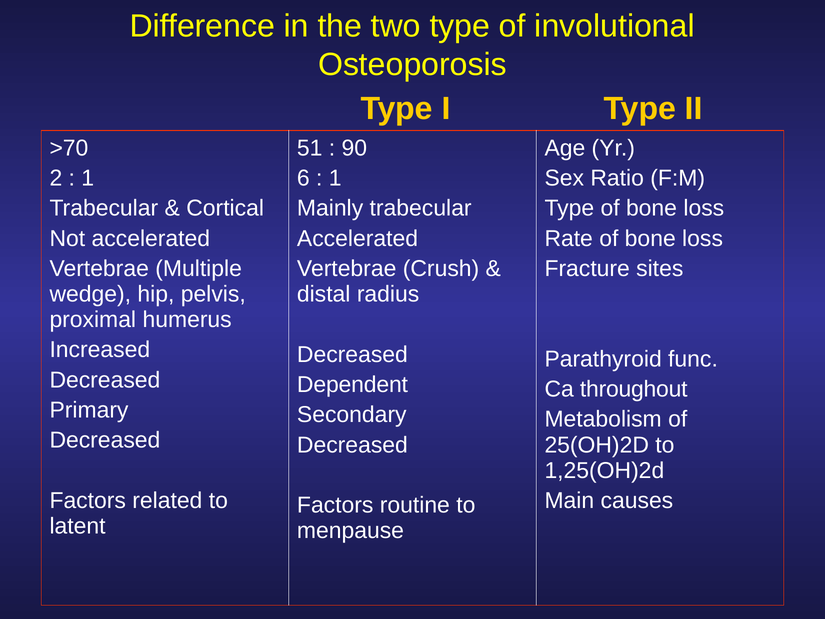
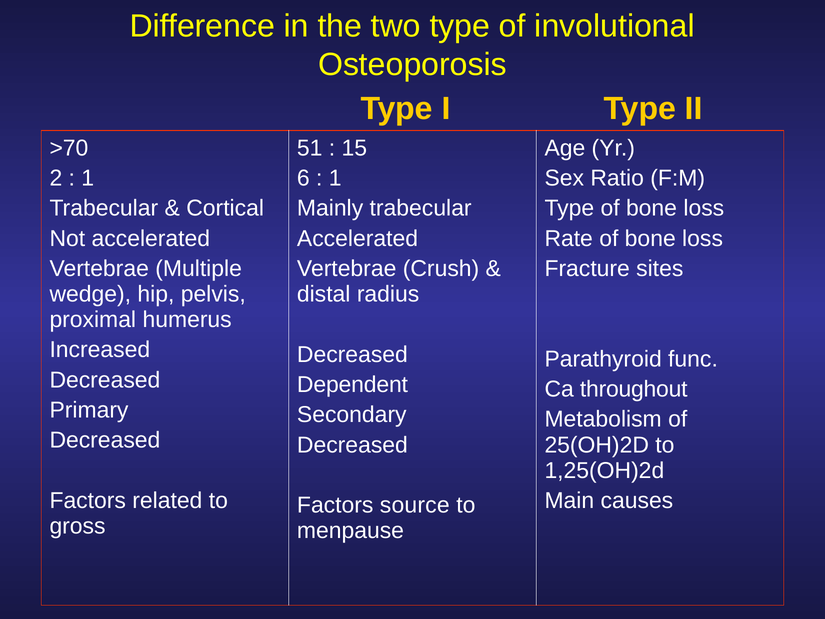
90: 90 -> 15 (354, 148)
routine: routine -> source (415, 505)
latent: latent -> gross (78, 526)
